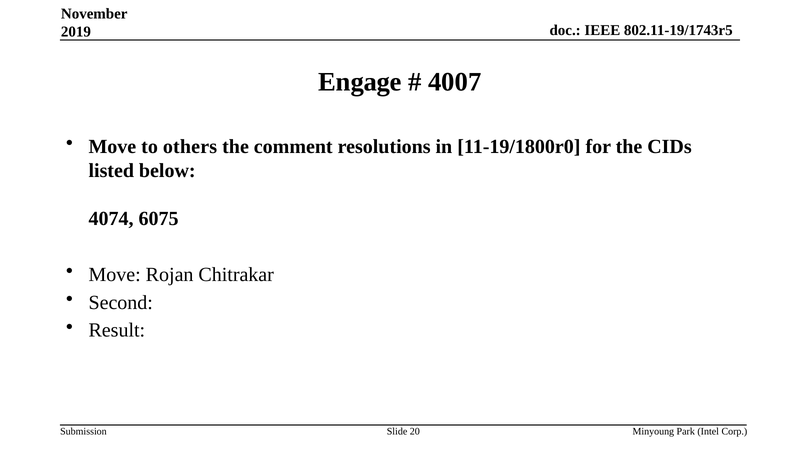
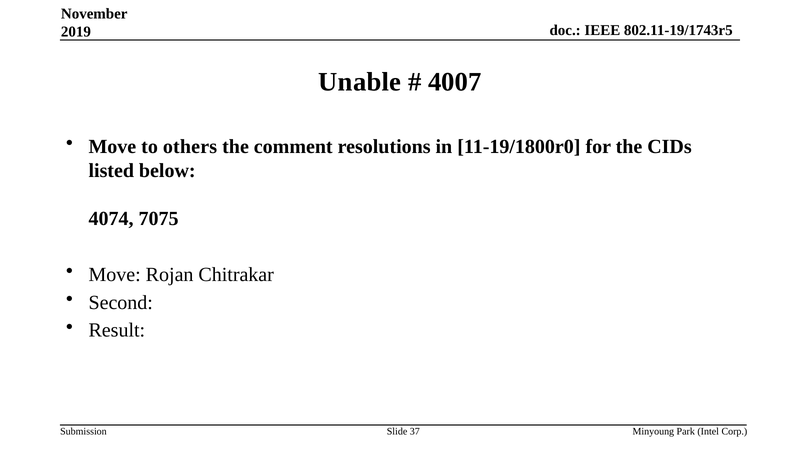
Engage: Engage -> Unable (360, 82)
6075: 6075 -> 7075 (159, 218)
20: 20 -> 37 (415, 432)
